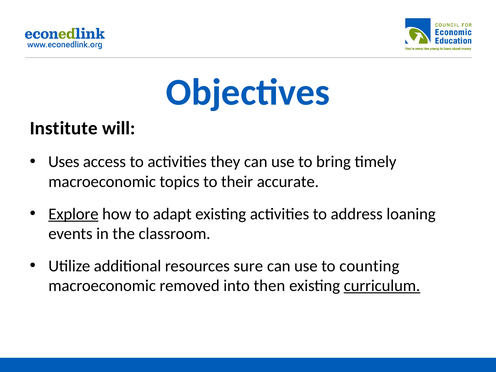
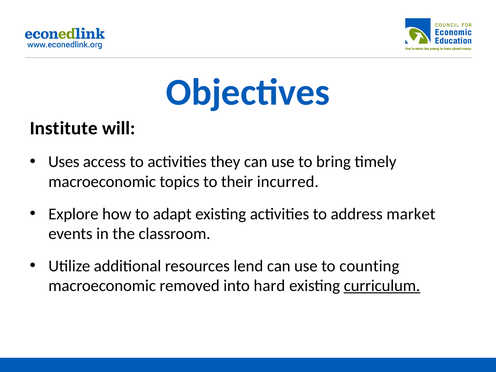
accurate: accurate -> incurred (288, 182)
Explore underline: present -> none (73, 214)
loaning: loaning -> market (411, 214)
sure: sure -> lend (248, 266)
then: then -> hard (269, 286)
